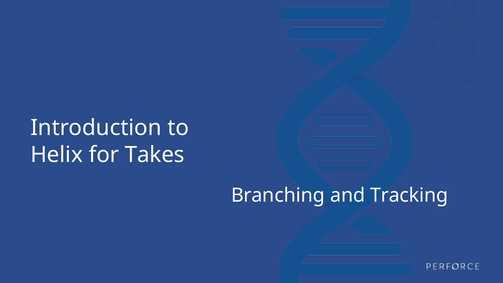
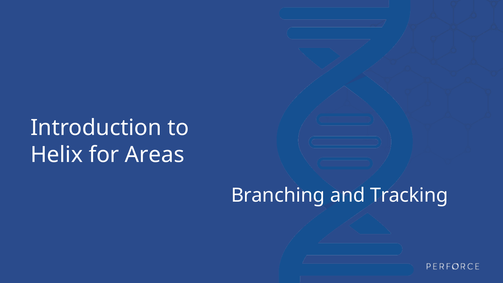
Takes: Takes -> Areas (155, 155)
